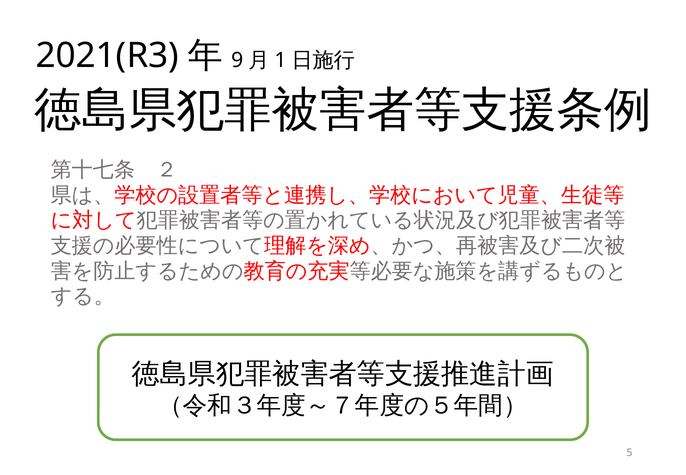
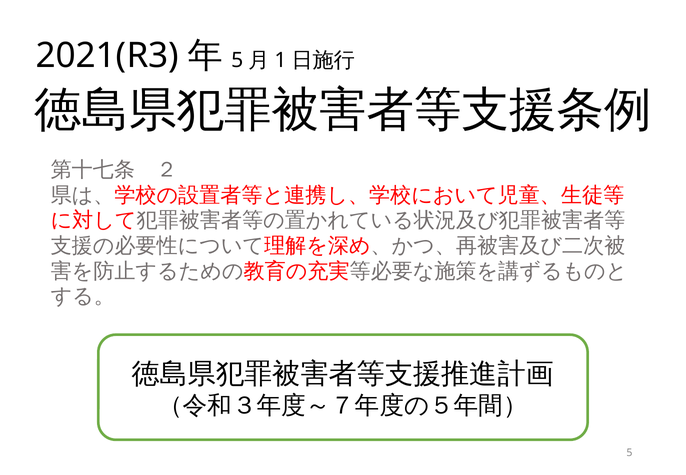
9: 9 -> 5 (237, 60)
